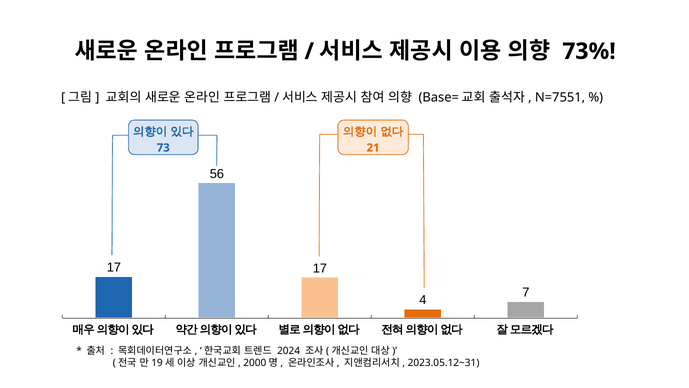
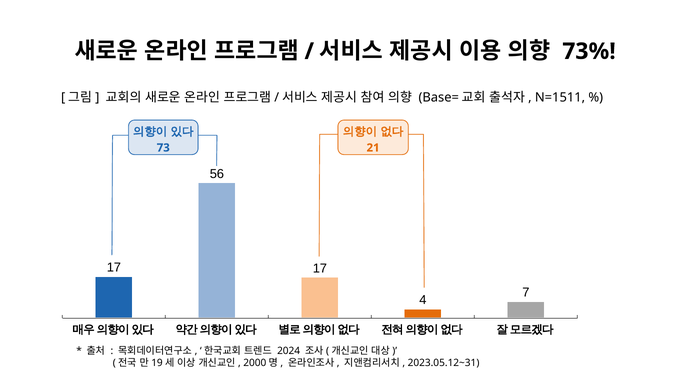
N=7551: N=7551 -> N=1511 (560, 97)
